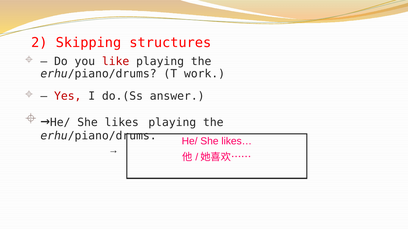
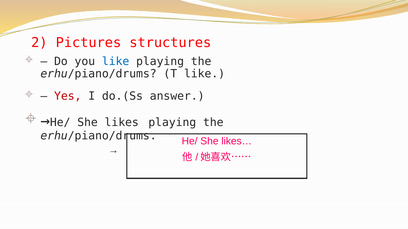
Skipping: Skipping -> Pictures (88, 43)
like colour: red -> blue (116, 62)
T work: work -> like (205, 74)
